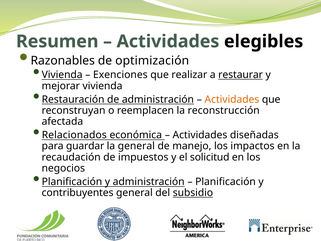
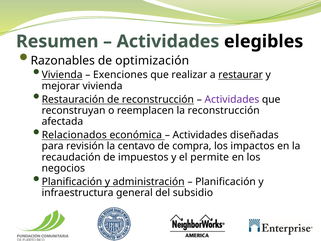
de administración: administración -> reconstrucción (158, 99)
Actividades colour: orange -> purple (232, 99)
guardar: guardar -> revisión (85, 146)
la general: general -> centavo (136, 146)
manejo: manejo -> compra (192, 146)
solicitud: solicitud -> permite (210, 157)
contribuyentes: contribuyentes -> infraestructura (78, 193)
subsidio underline: present -> none (193, 193)
